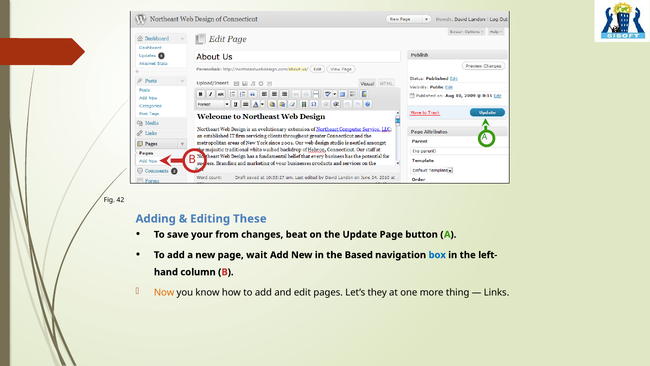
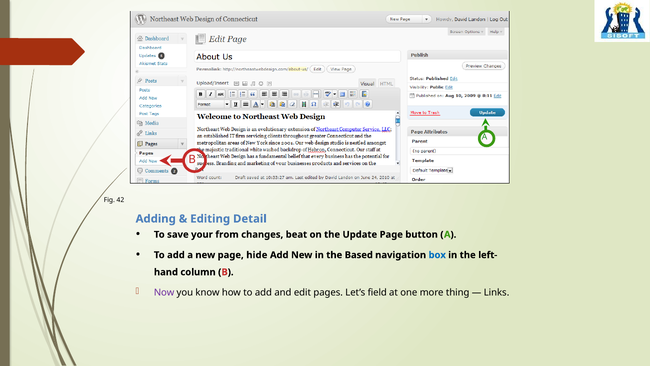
These: These -> Detail (250, 219)
wait: wait -> hide (257, 255)
Now colour: orange -> purple (164, 292)
they: they -> field (377, 292)
